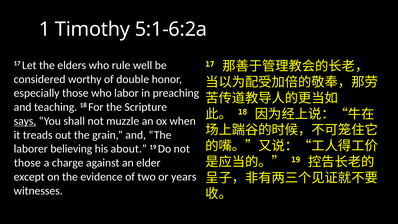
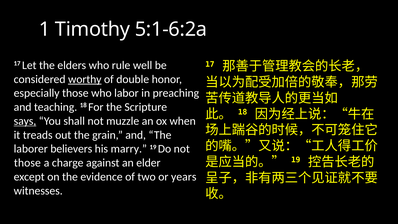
worthy underline: none -> present (85, 79)
believing: believing -> believers (71, 149)
about: about -> marry (129, 149)
